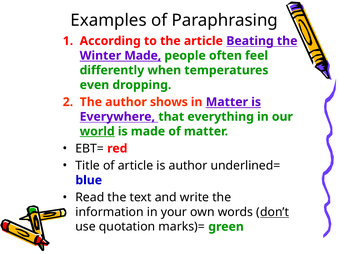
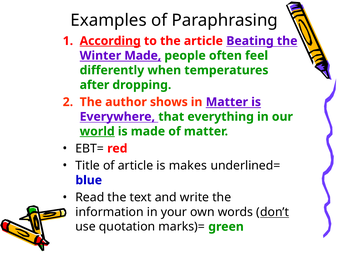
According underline: none -> present (110, 41)
even: even -> after (95, 85)
is author: author -> makes (188, 166)
